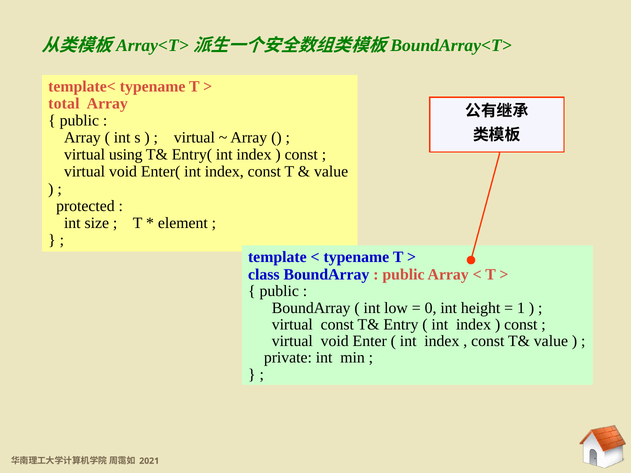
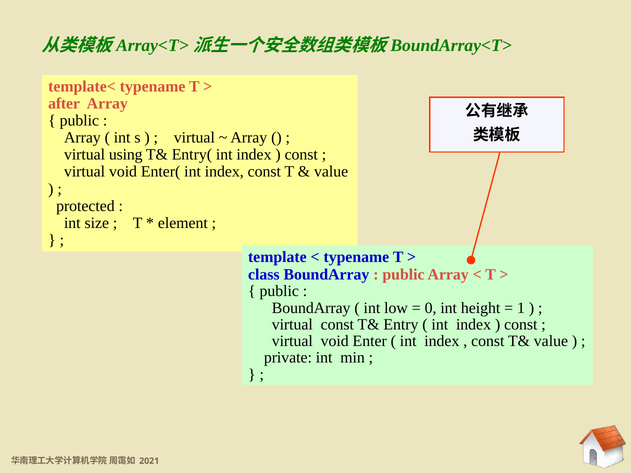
total: total -> after (64, 104)
